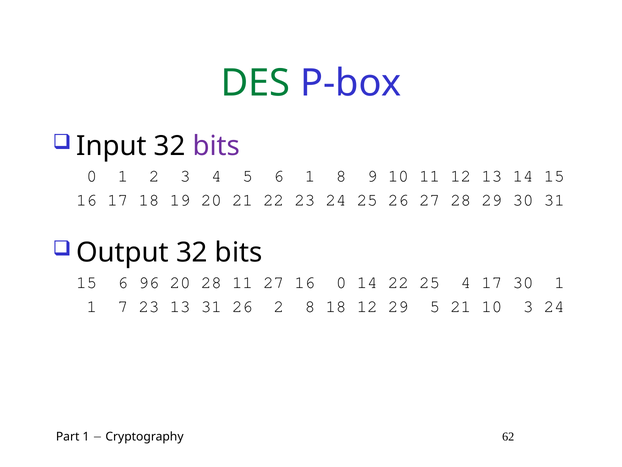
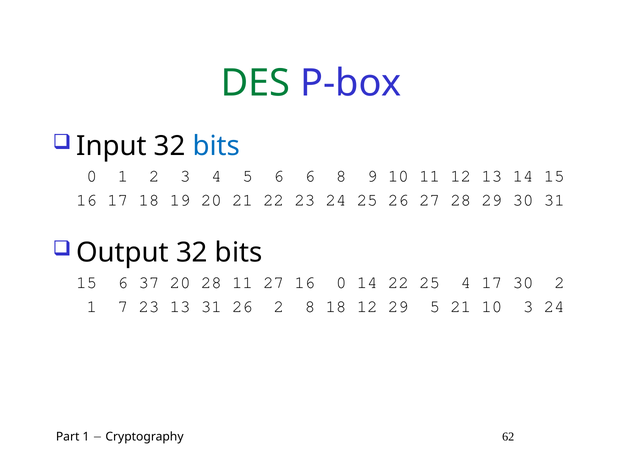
bits colour: purple -> blue (216, 146)
6 1: 1 -> 6 (310, 176)
96: 96 -> 37 (149, 282)
30 1: 1 -> 2 (559, 282)
